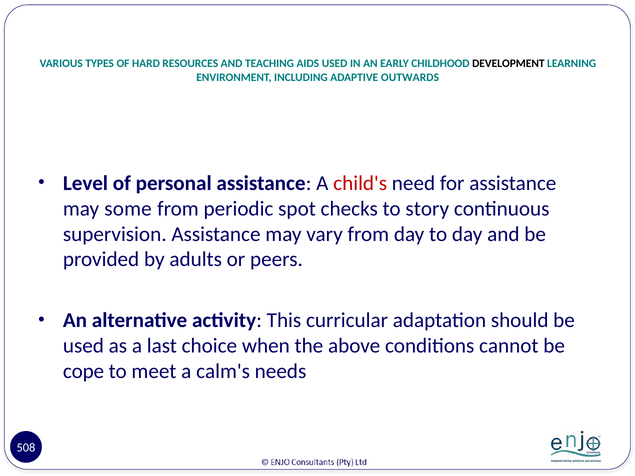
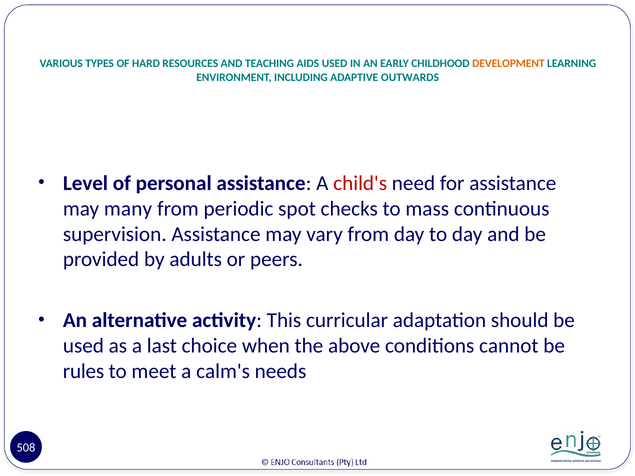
DEVELOPMENT colour: black -> orange (508, 64)
some: some -> many (128, 209)
story: story -> mass (427, 209)
cope: cope -> rules (84, 371)
